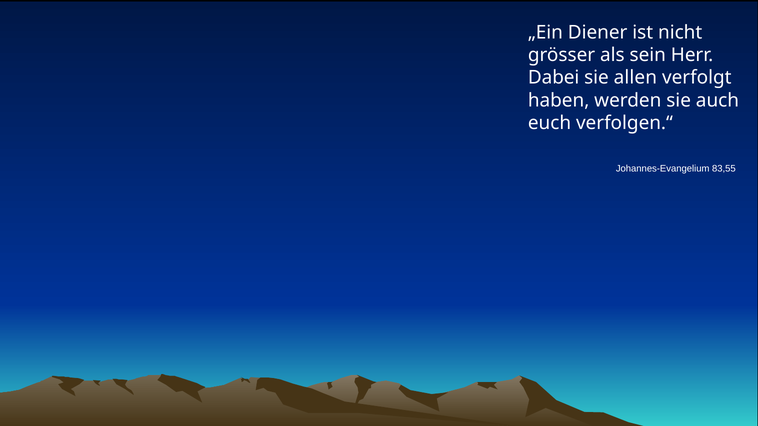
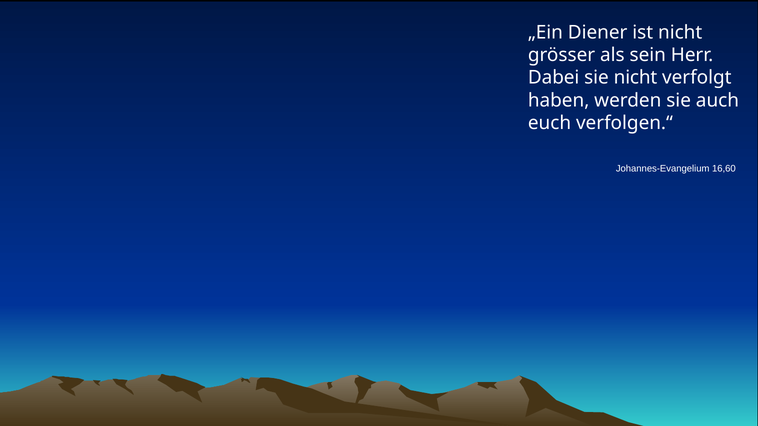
sie allen: allen -> nicht (635, 78)
83,55: 83,55 -> 16,60 (724, 169)
